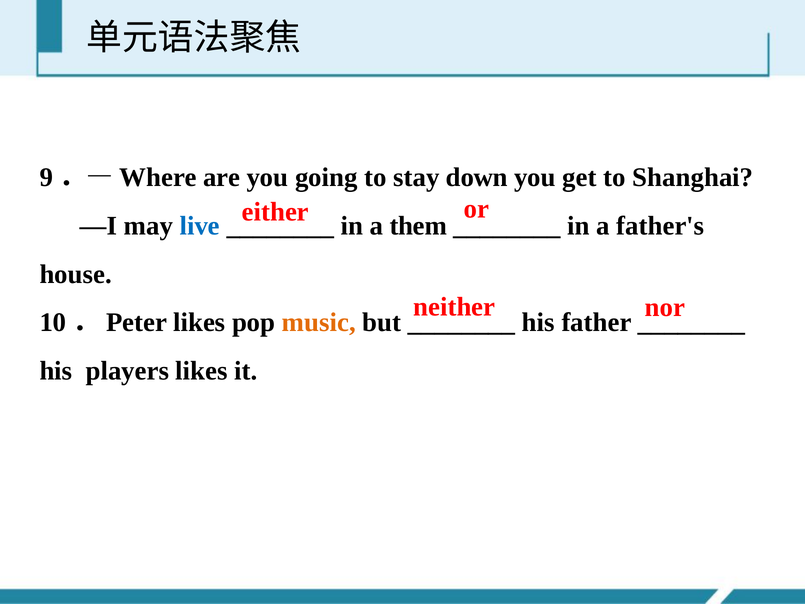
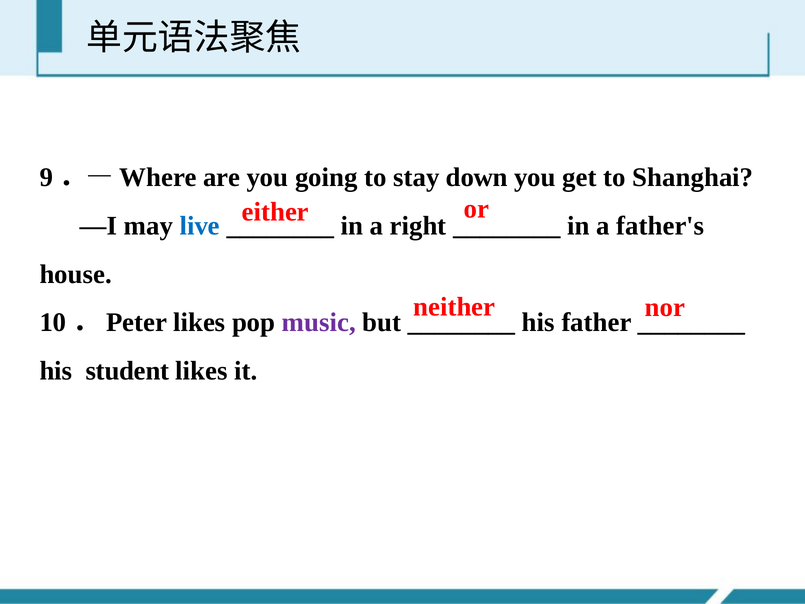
them: them -> right (418, 226)
music colour: orange -> purple (319, 322)
players: players -> student (127, 371)
